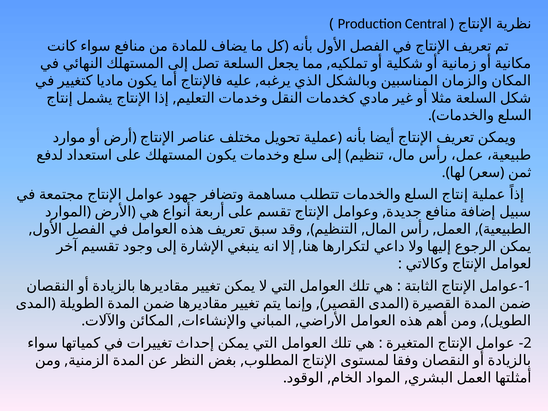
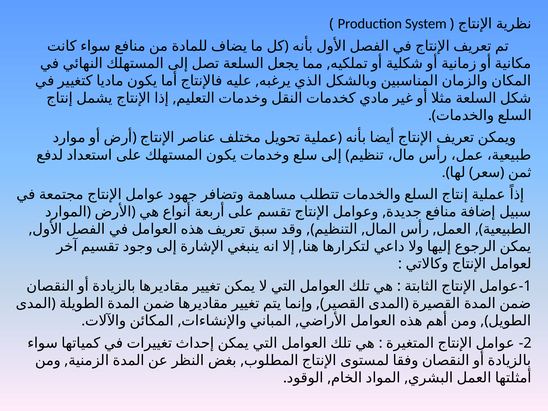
Central: Central -> System (426, 24)
